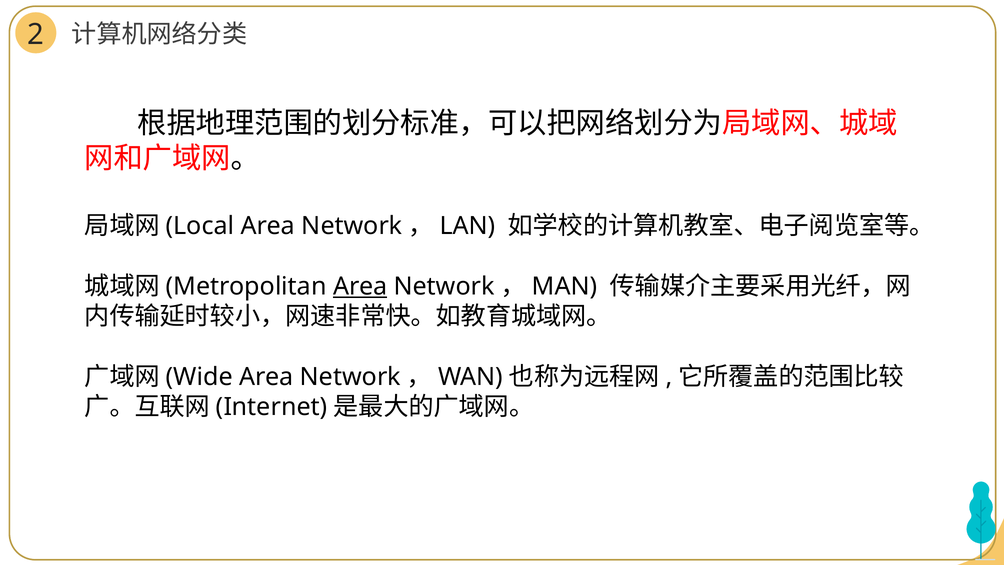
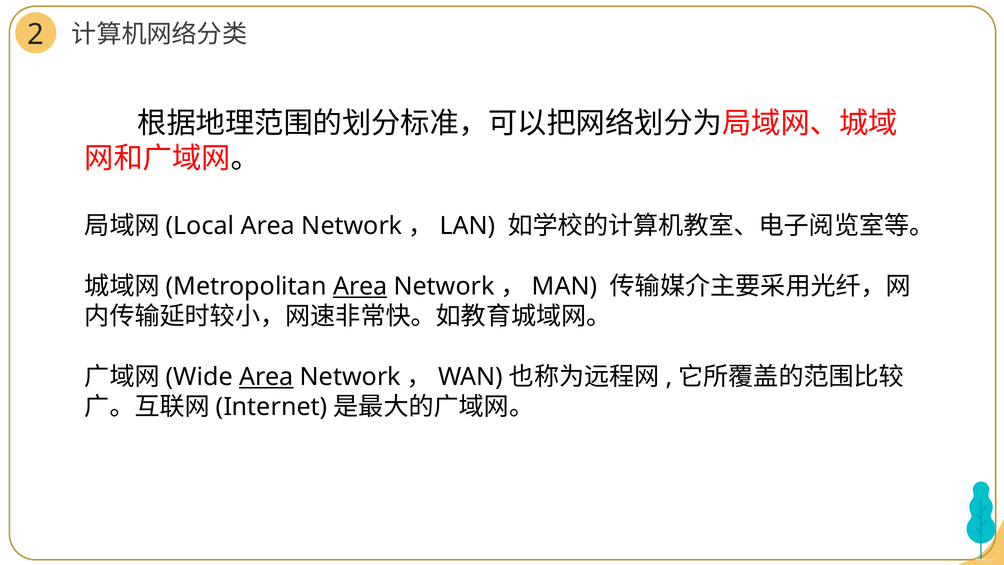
Area underline: none -> present (266, 377)
